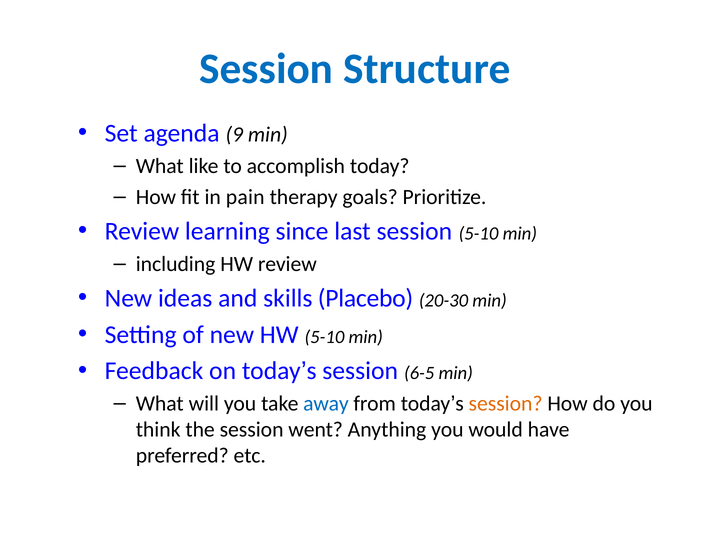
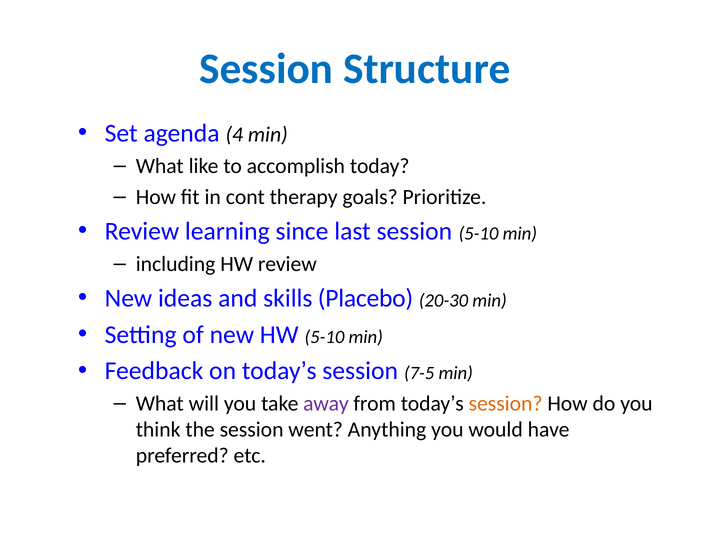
9: 9 -> 4 (234, 134)
pain: pain -> cont (245, 197)
6-5: 6-5 -> 7-5 (419, 373)
away colour: blue -> purple (326, 403)
